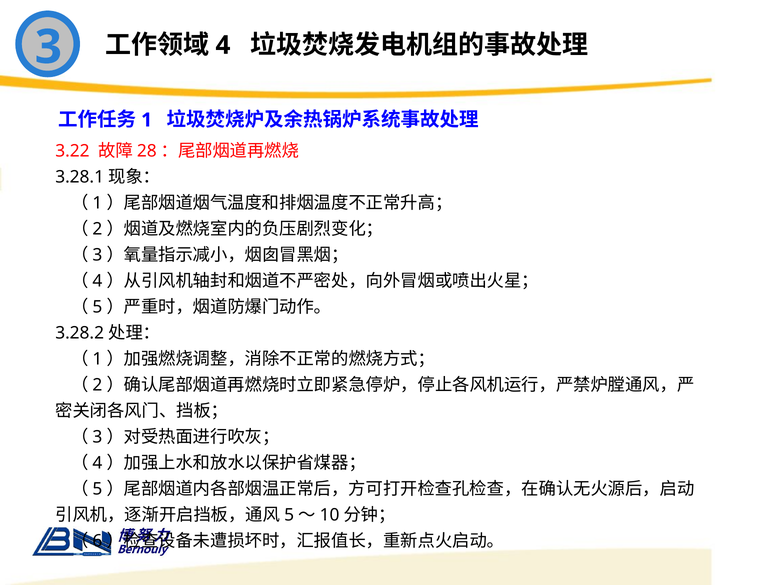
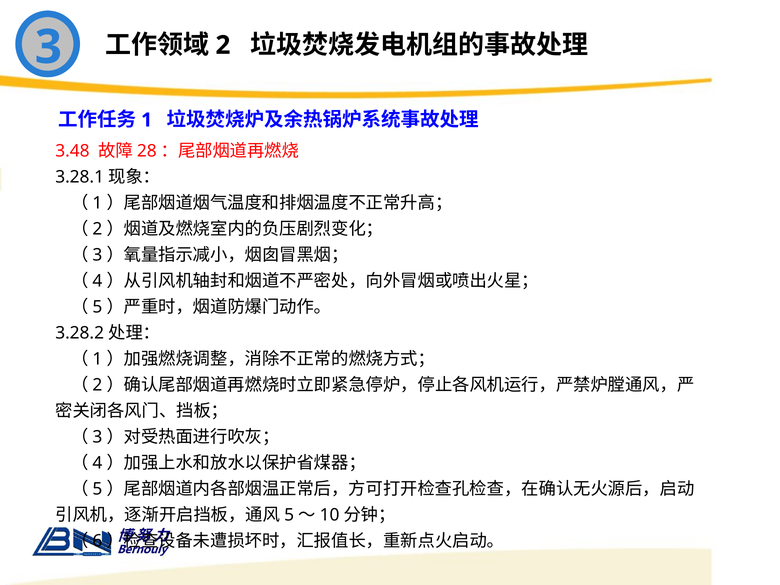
4: 4 -> 2 (223, 45)
3.22: 3.22 -> 3.48 (72, 151)
